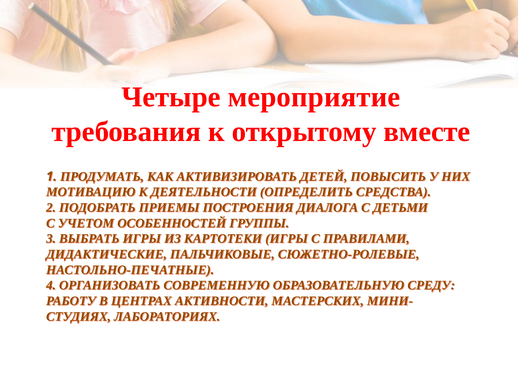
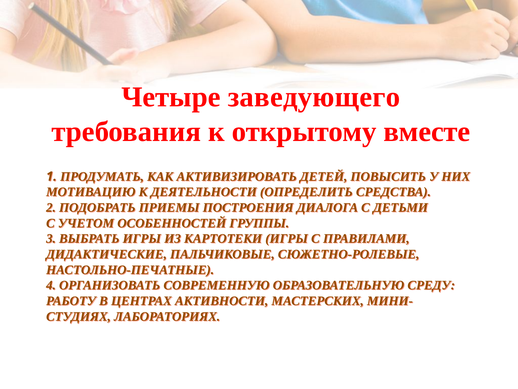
мероприятие: мероприятие -> заведующего (314, 97)
